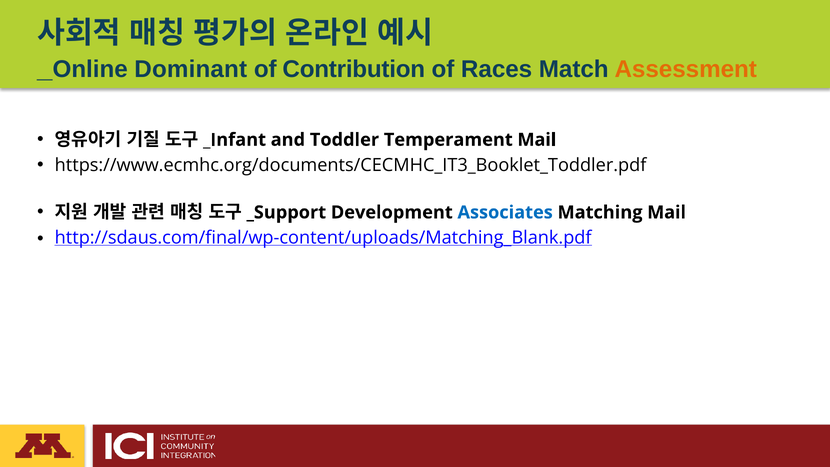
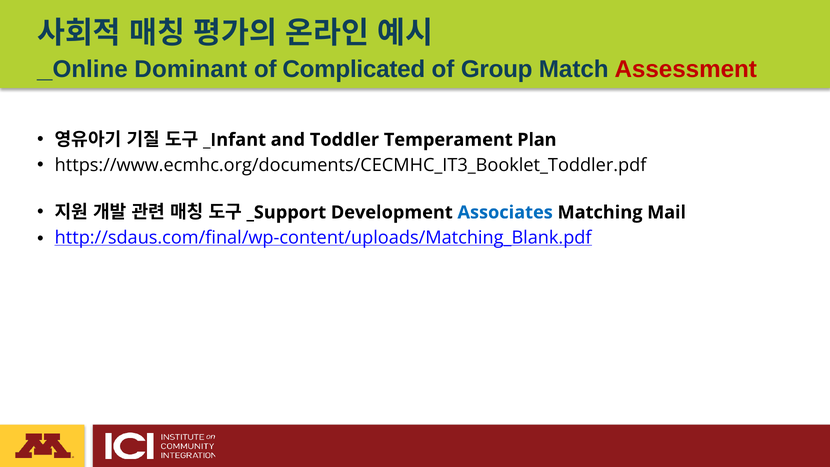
Contribution: Contribution -> Complicated (354, 69)
Races: Races -> Group (497, 69)
Assessment colour: orange -> red (686, 69)
Temperament Mail: Mail -> Plan (537, 140)
